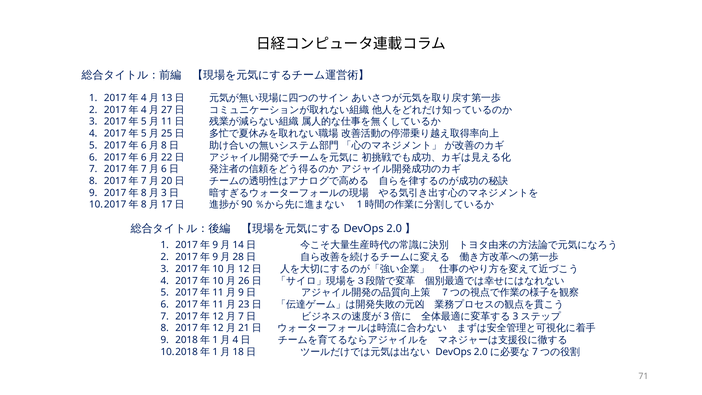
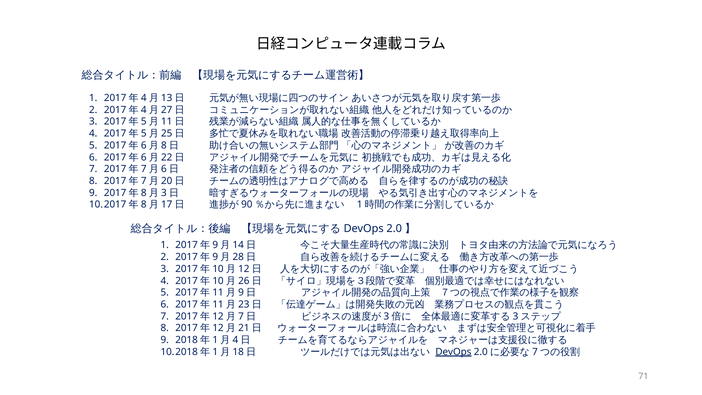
DevOps underline: none -> present (453, 352)
